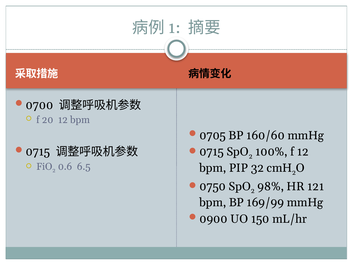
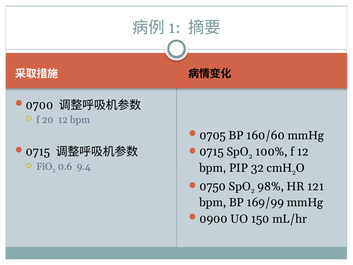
6.5: 6.5 -> 9.4 (84, 166)
